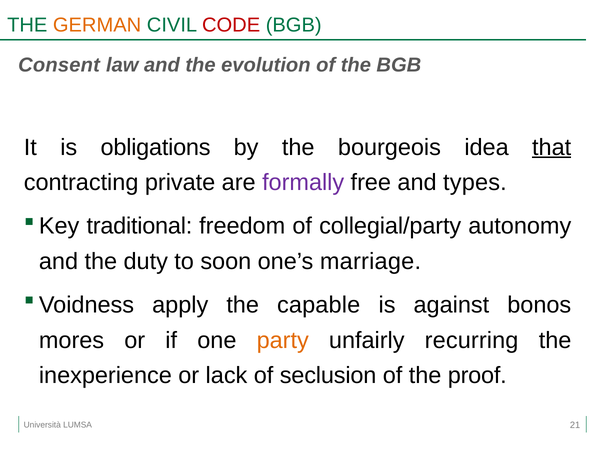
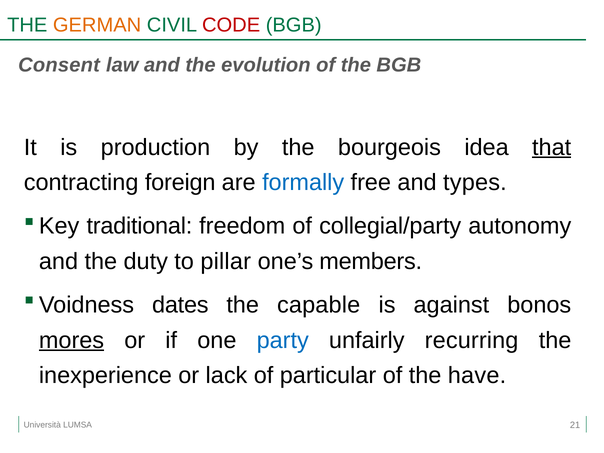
obligations: obligations -> production (155, 147)
private: private -> foreign (180, 183)
formally colour: purple -> blue (303, 183)
soon: soon -> pillar (226, 261)
marriage: marriage -> members (371, 261)
apply: apply -> dates (180, 305)
mores underline: none -> present (72, 340)
party colour: orange -> blue (283, 340)
seclusion: seclusion -> particular (328, 376)
proof: proof -> have (477, 376)
